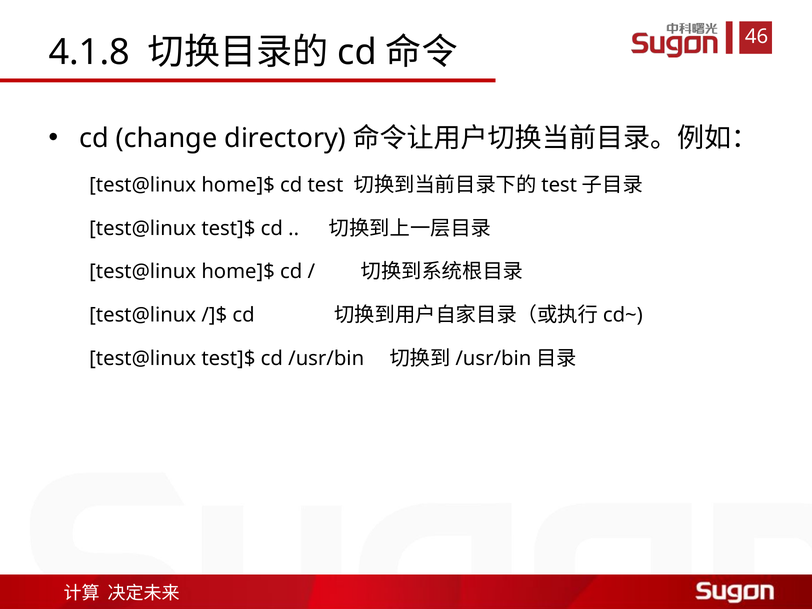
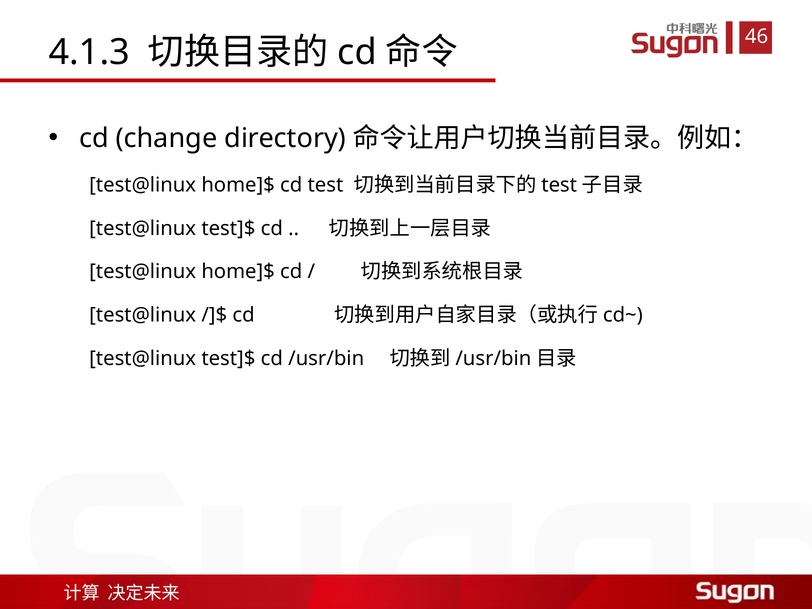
4.1.8: 4.1.8 -> 4.1.3 (89, 53)
